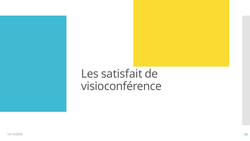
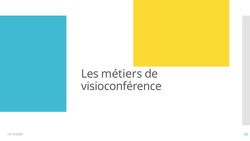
satisfait: satisfait -> métiers (122, 74)
